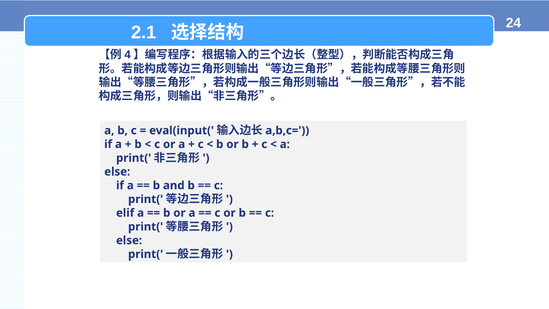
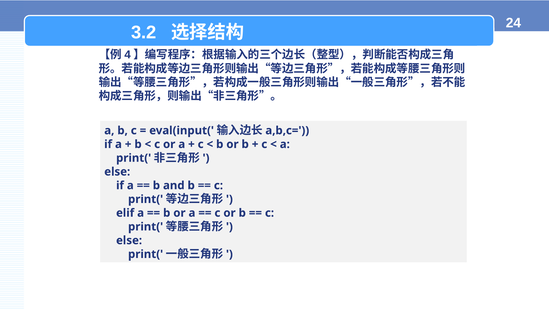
2.1: 2.1 -> 3.2 (144, 33)
